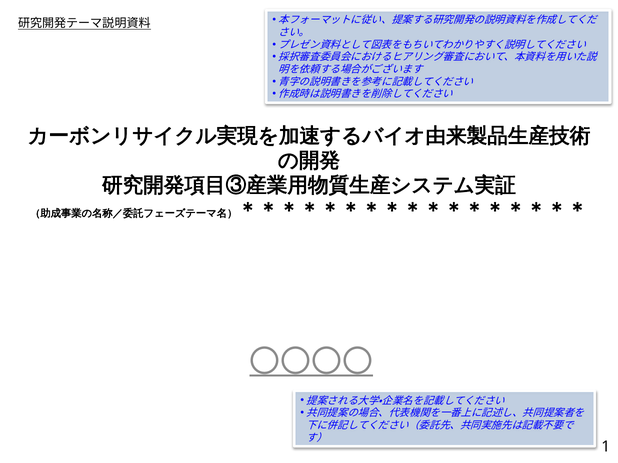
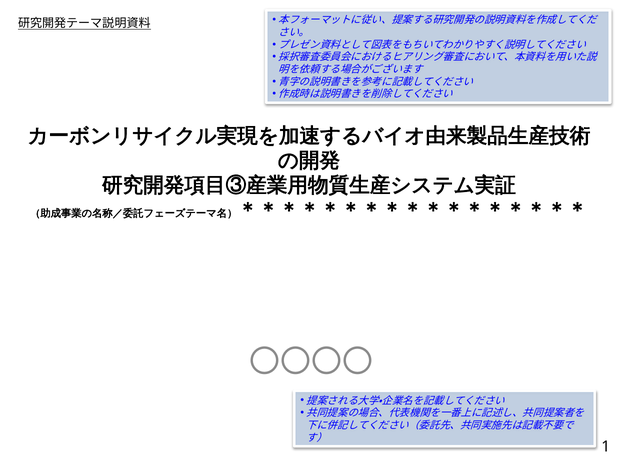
〇〇〇〇 underline: present -> none (311, 363)
